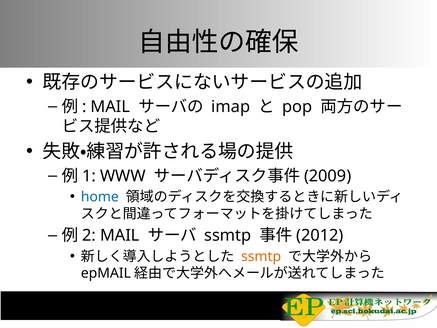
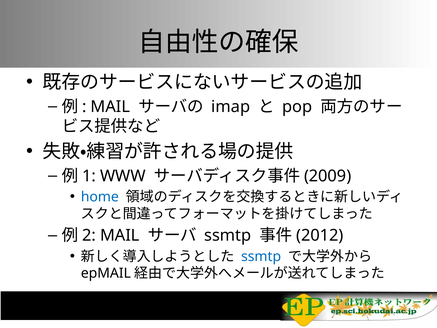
ssmtp colour: orange -> blue (261, 256)
